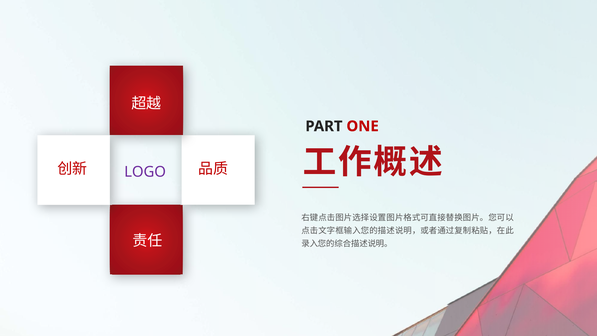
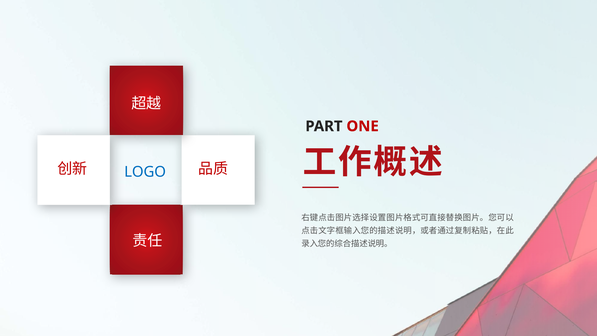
LOGO colour: purple -> blue (145, 172)
